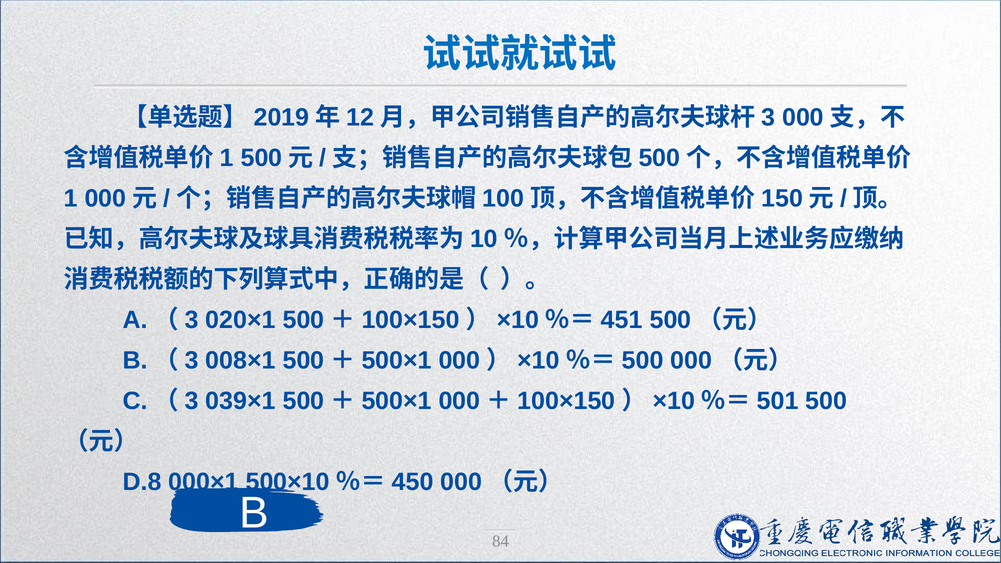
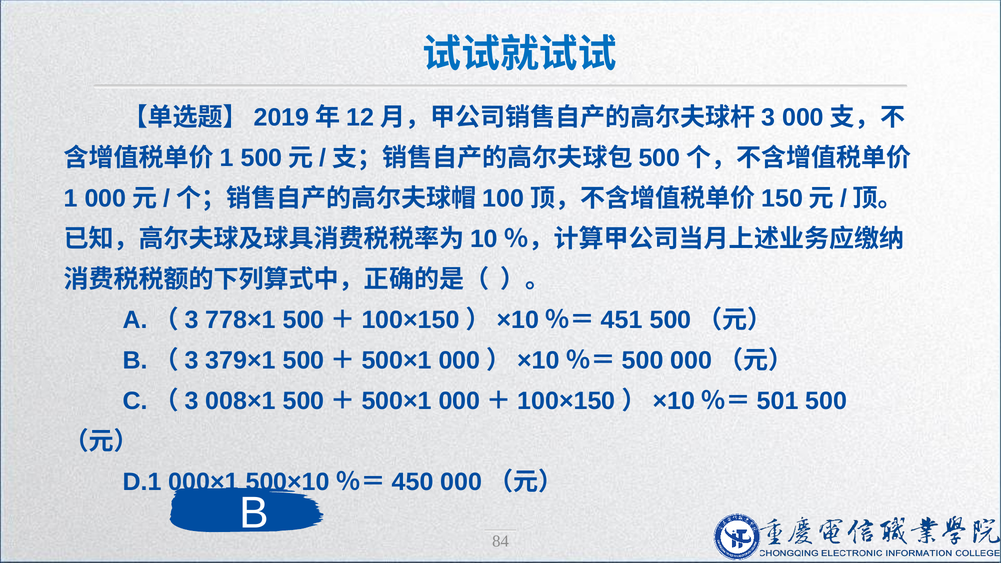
020×1: 020×1 -> 778×1 (241, 320)
008×1: 008×1 -> 379×1 (241, 361)
039×1: 039×1 -> 008×1 (241, 401)
D.8: D.8 -> D.1 (142, 482)
